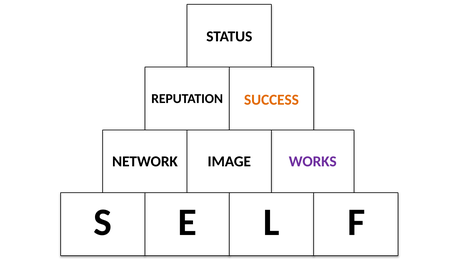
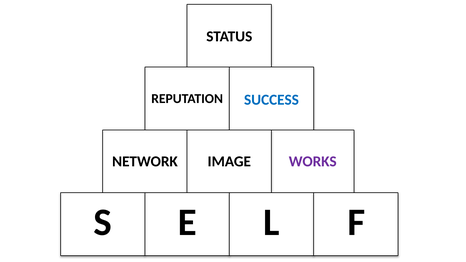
SUCCESS colour: orange -> blue (271, 100)
